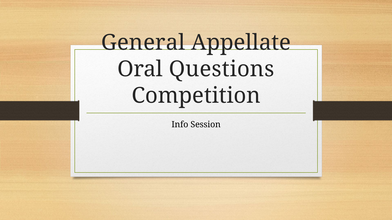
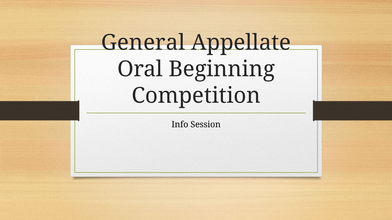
Questions: Questions -> Beginning (222, 69)
